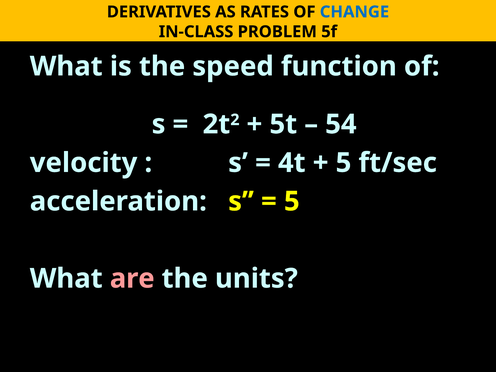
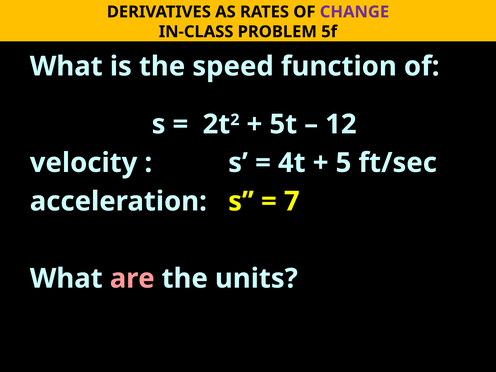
CHANGE colour: blue -> purple (354, 12)
54: 54 -> 12 (341, 124)
5: 5 -> 7 (292, 201)
